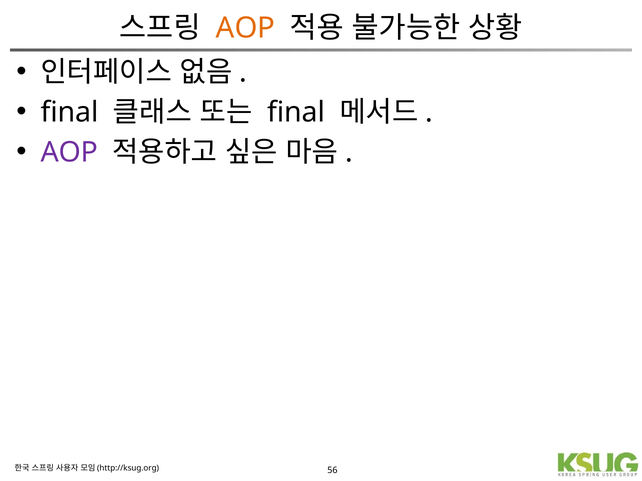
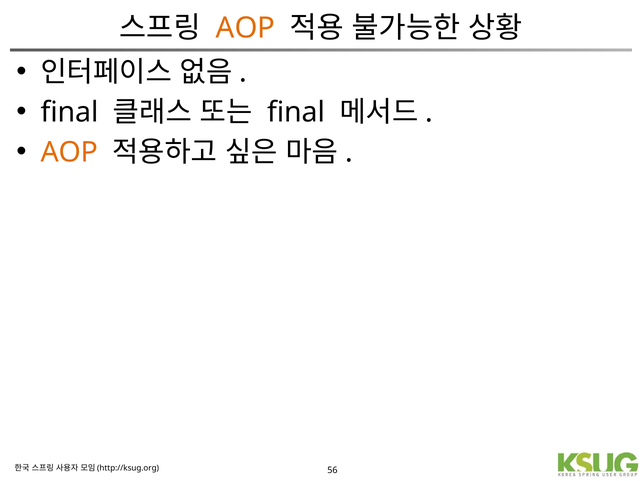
AOP colour: purple -> orange (69, 152)
